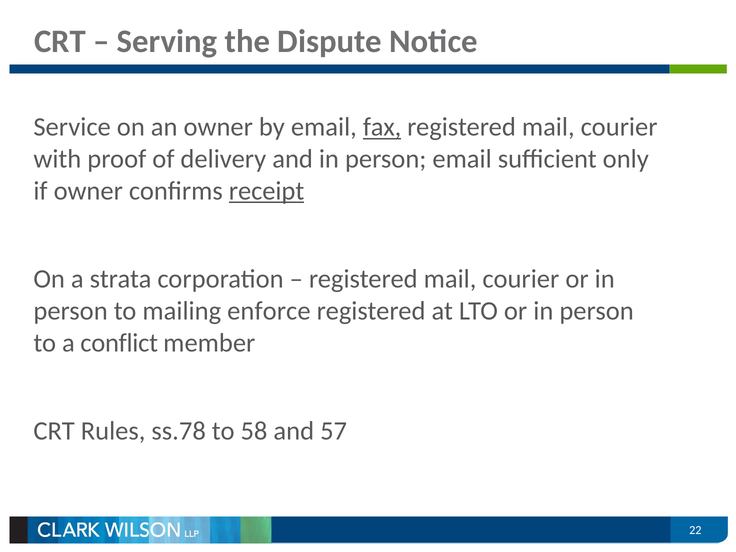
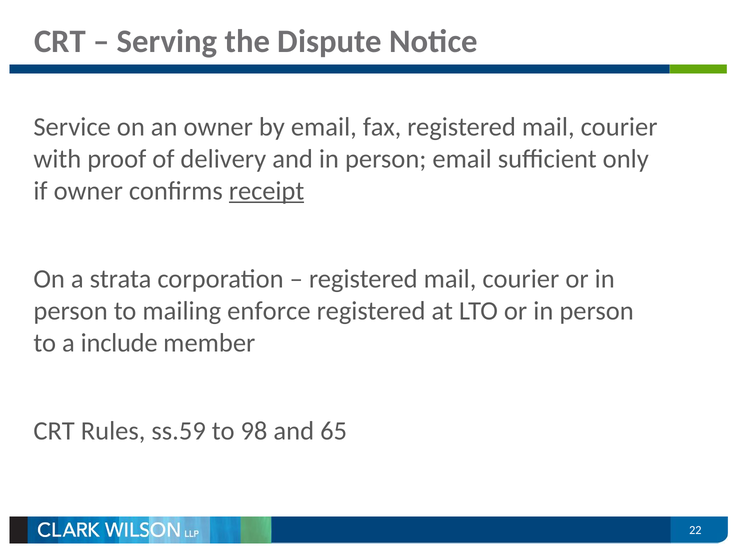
fax underline: present -> none (382, 127)
conflict: conflict -> include (119, 343)
ss.78: ss.78 -> ss.59 (179, 431)
58: 58 -> 98 (254, 431)
57: 57 -> 65 (334, 431)
